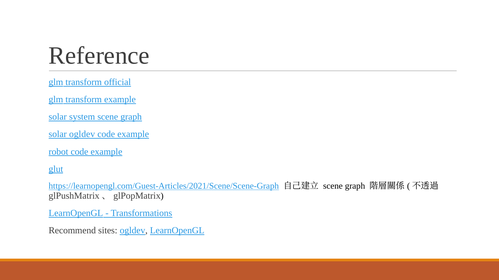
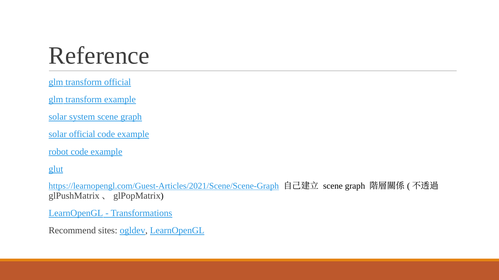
solar ogldev: ogldev -> official (82, 135)
